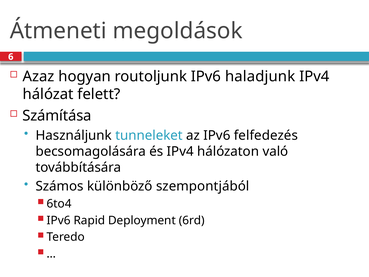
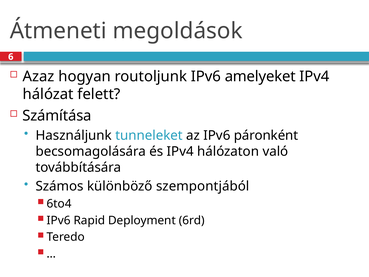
haladjunk: haladjunk -> amelyeket (260, 76)
felfedezés: felfedezés -> páronként (266, 135)
